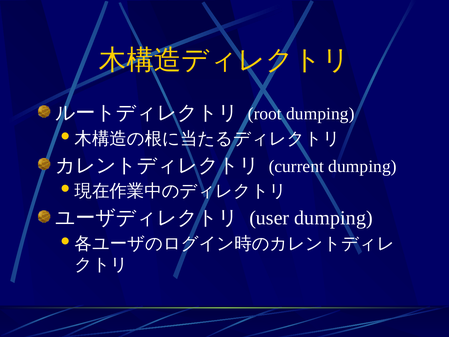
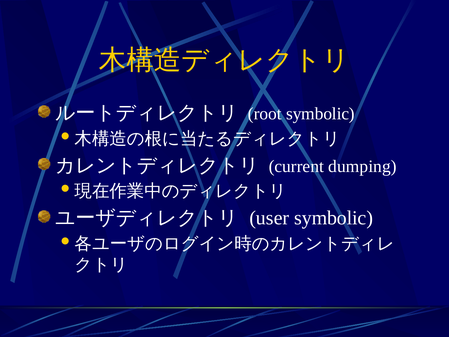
root dumping: dumping -> symbolic (320, 114)
user dumping: dumping -> symbolic (334, 218)
